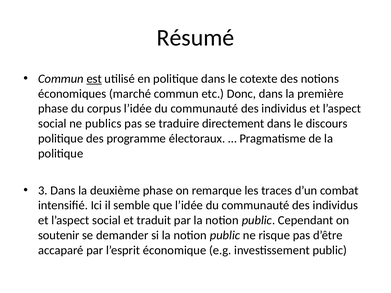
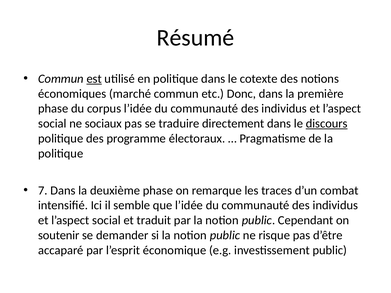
publics: publics -> sociaux (103, 124)
discours underline: none -> present (327, 124)
3: 3 -> 7 (43, 191)
